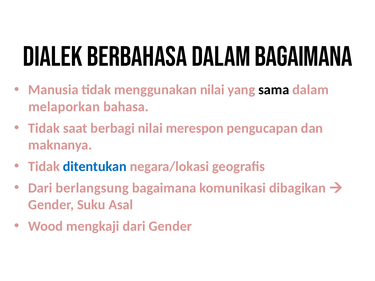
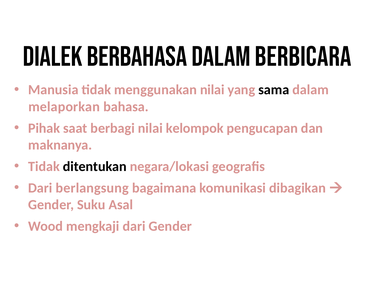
dalam bagaimana: bagaimana -> berbicara (303, 57)
Tidak: Tidak -> Pihak (44, 128)
merespon: merespon -> kelompok (195, 128)
ditentukan colour: blue -> black (95, 167)
